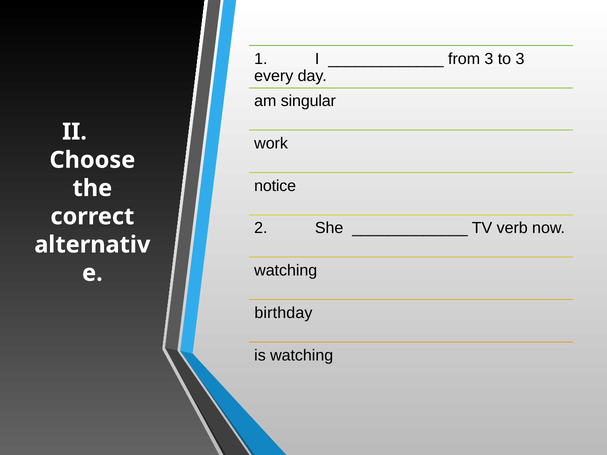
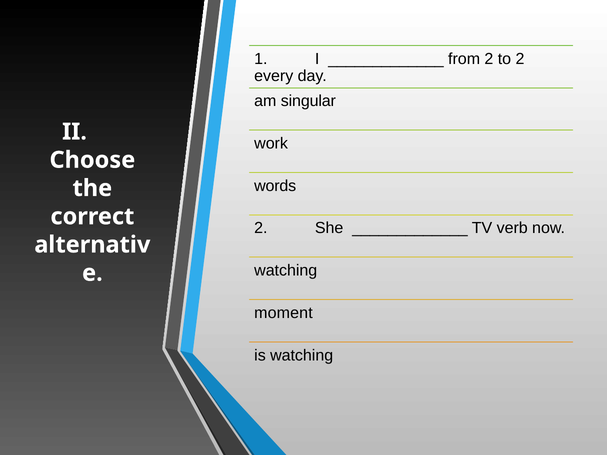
from 3: 3 -> 2 (489, 59)
to 3: 3 -> 2 (520, 59)
notice: notice -> words (275, 186)
birthday: birthday -> moment (283, 313)
